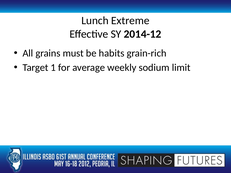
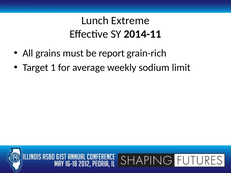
2014-12: 2014-12 -> 2014-11 (143, 34)
habits: habits -> report (112, 53)
